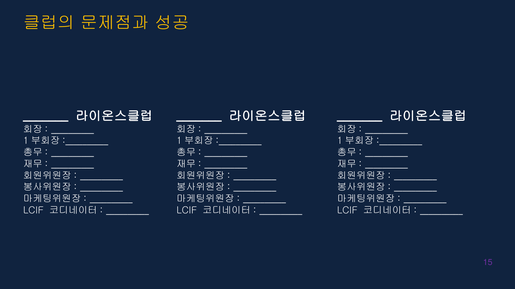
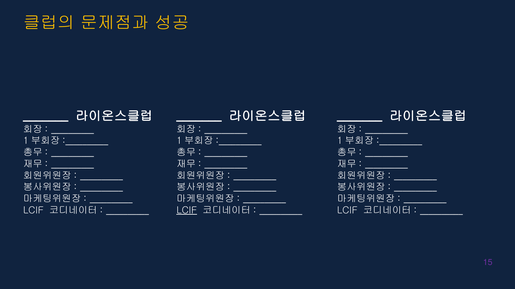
LCIF underline: none -> present (187, 211)
